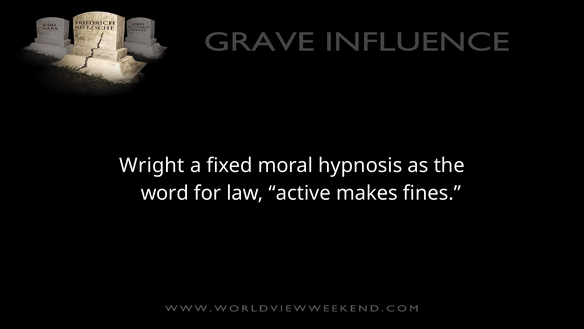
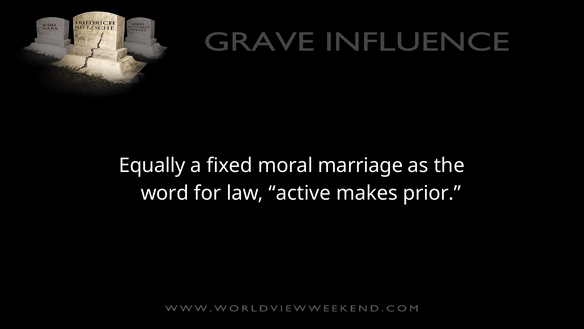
Wright: Wright -> Equally (152, 165)
hypnosis: hypnosis -> marriage (360, 165)
fines: fines -> prior (432, 193)
